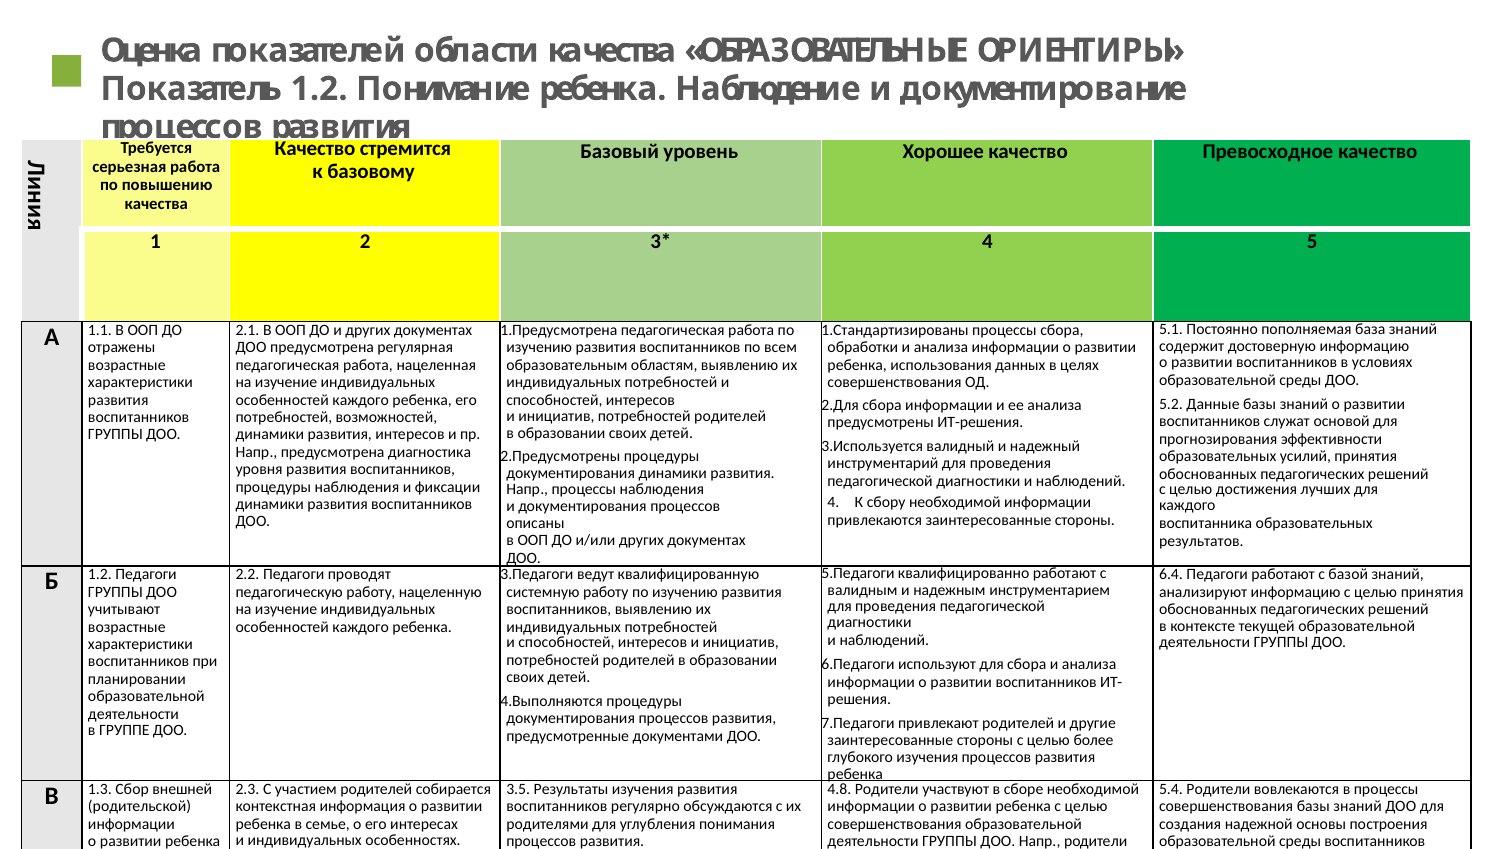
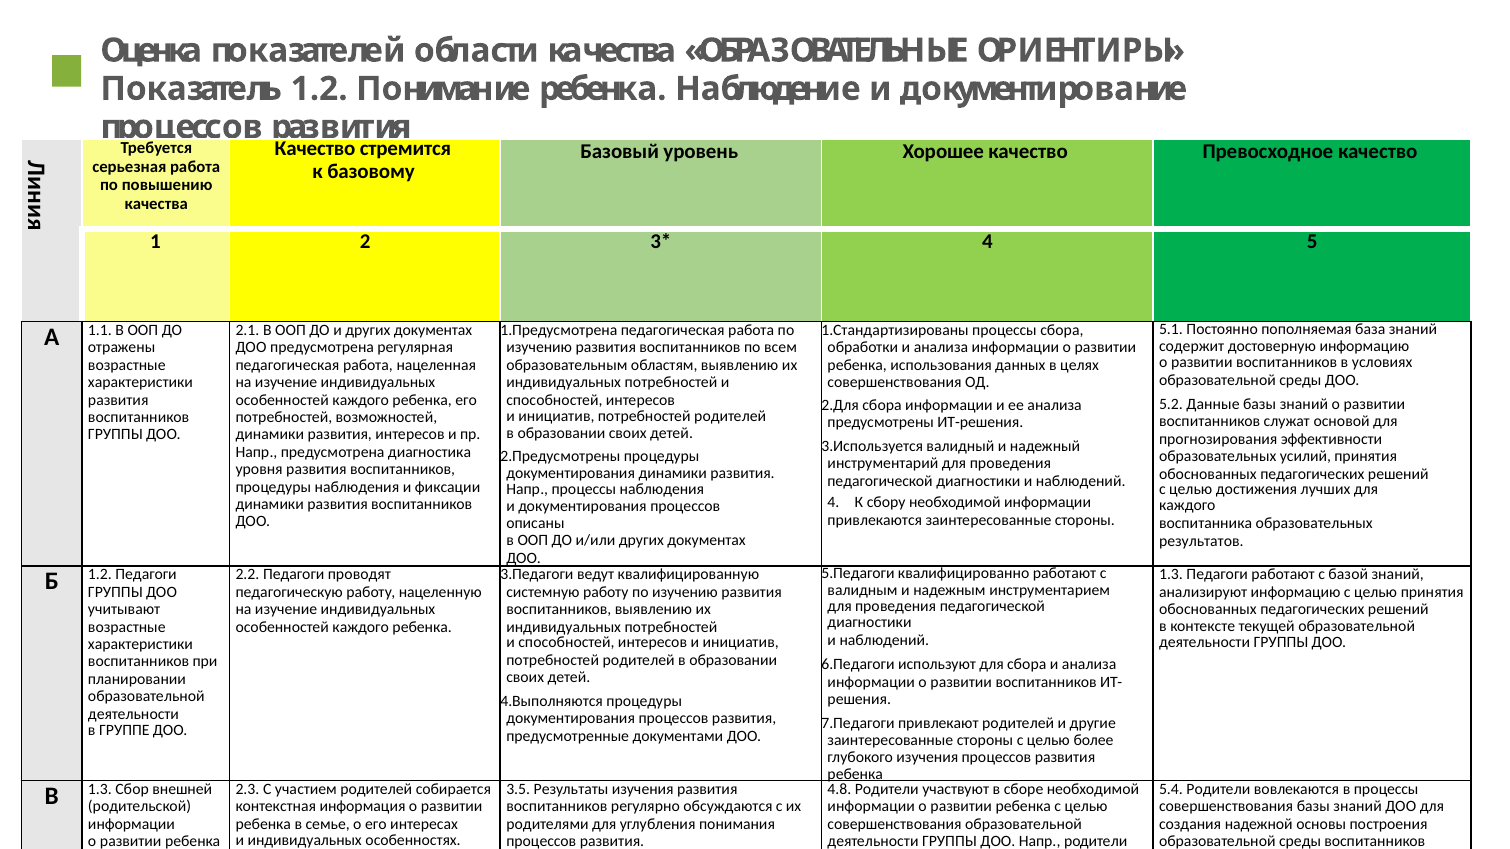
6.4: 6.4 -> 1.3 (1171, 575)
